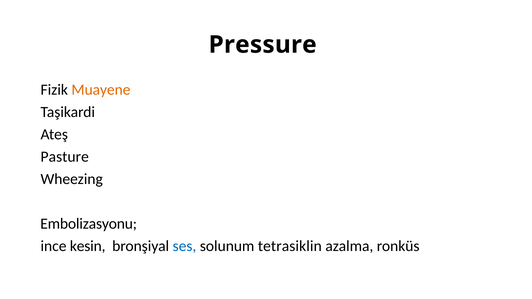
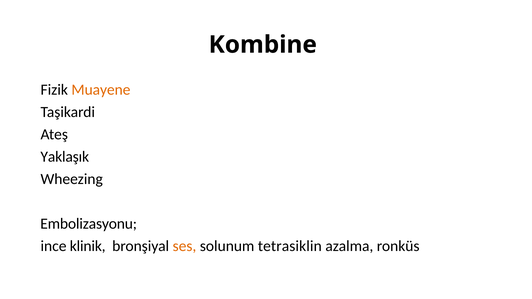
Pressure: Pressure -> Kombine (263, 45)
Pasture: Pasture -> Yaklaşık (65, 157)
kesin: kesin -> klinik (88, 246)
ses colour: blue -> orange (184, 246)
